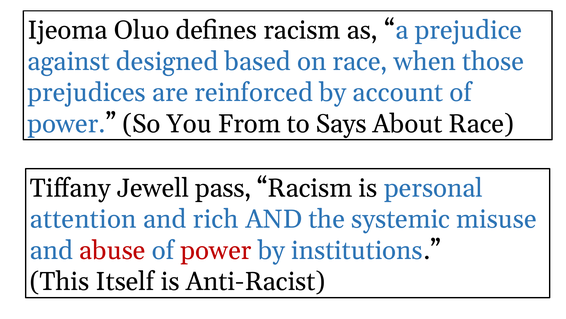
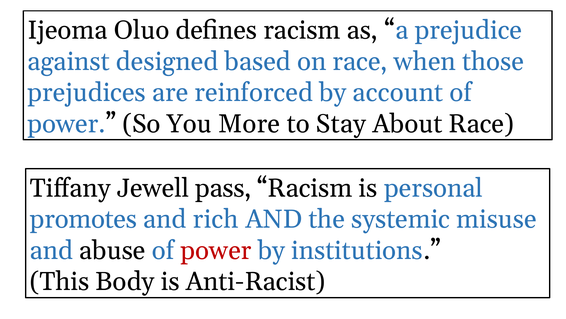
From: From -> More (249, 124)
Says: Says -> Stay (341, 124)
attention: attention -> promotes (83, 219)
abuse colour: red -> black (112, 250)
Itself: Itself -> Body (125, 281)
